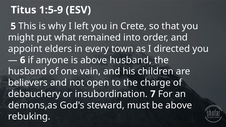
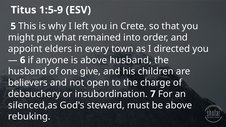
vain: vain -> give (90, 71)
demons,as: demons,as -> silenced,as (33, 105)
